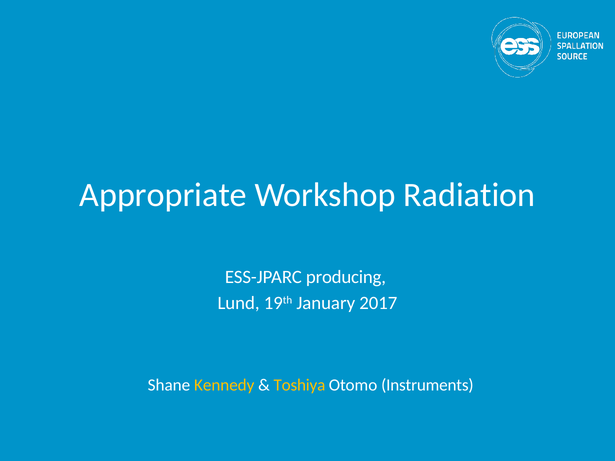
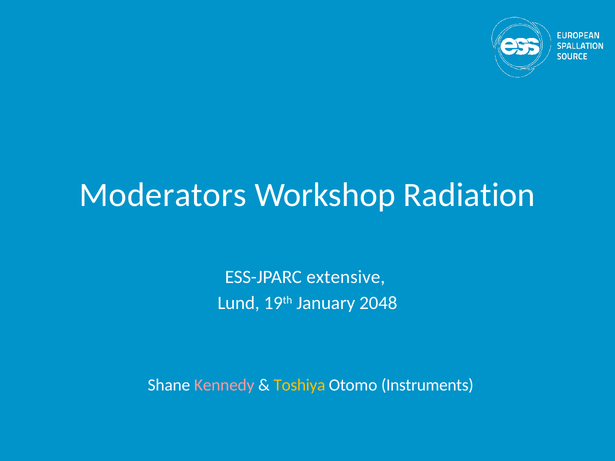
Appropriate: Appropriate -> Moderators (163, 195)
producing: producing -> extensive (346, 277)
2017: 2017 -> 2048 (378, 303)
Kennedy colour: yellow -> pink (224, 385)
